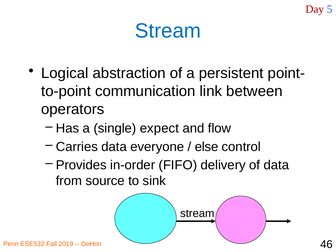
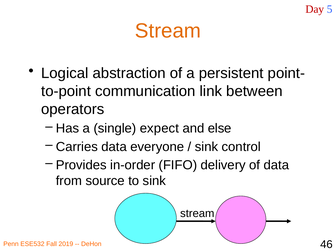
Stream colour: blue -> orange (168, 31)
flow: flow -> else (220, 128)
else: else -> sink (207, 147)
